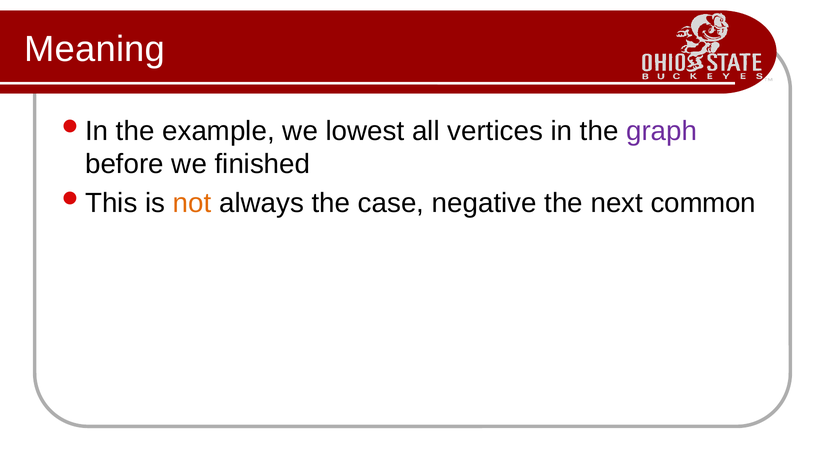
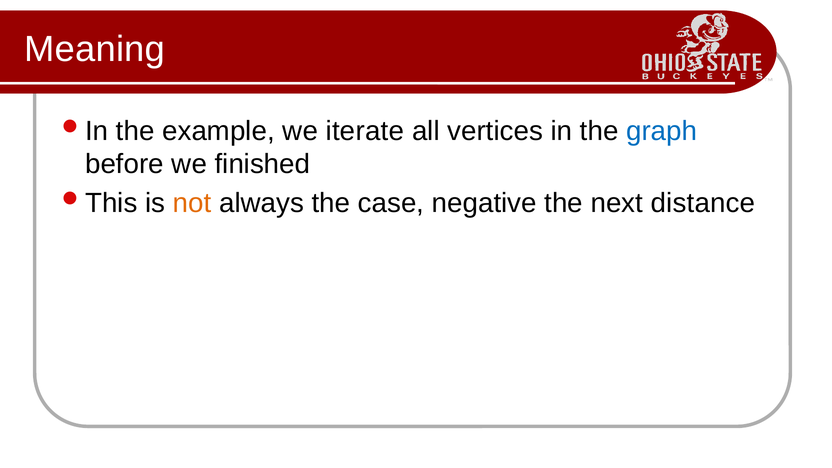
lowest: lowest -> iterate (365, 131)
graph colour: purple -> blue (662, 131)
common: common -> distance (703, 203)
